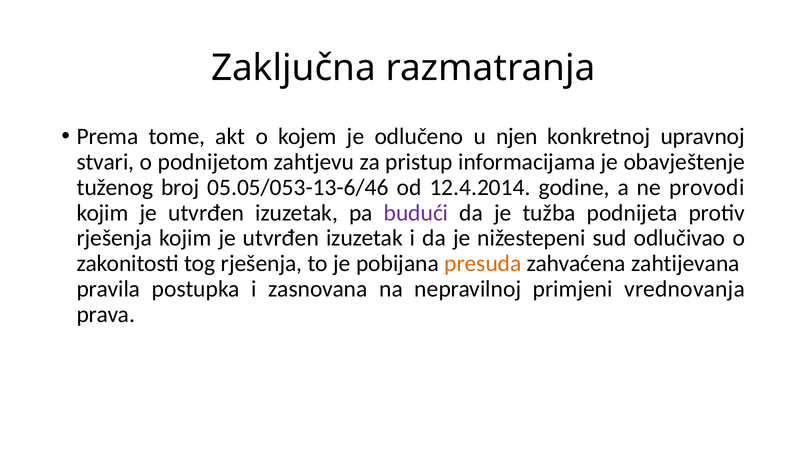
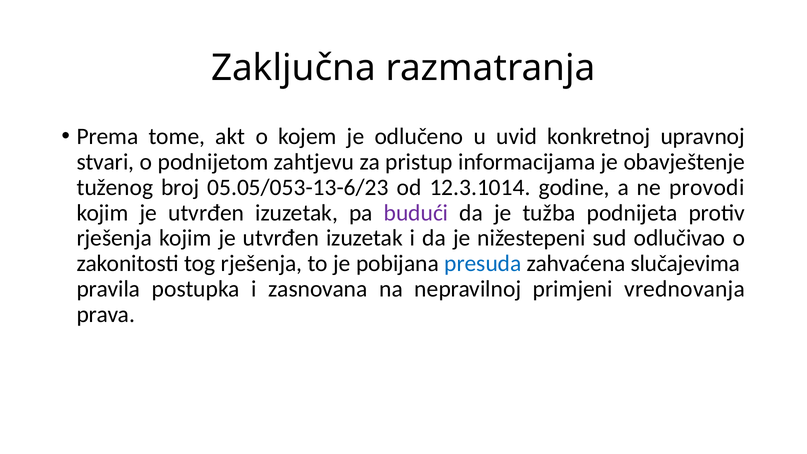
njen: njen -> uvid (517, 136)
05.05/053-13-6/46: 05.05/053-13-6/46 -> 05.05/053-13-6/23 (298, 187)
12.4.2014: 12.4.2014 -> 12.3.1014 (480, 187)
presuda colour: orange -> blue (483, 264)
zahtijevana: zahtijevana -> slučajevima (685, 264)
